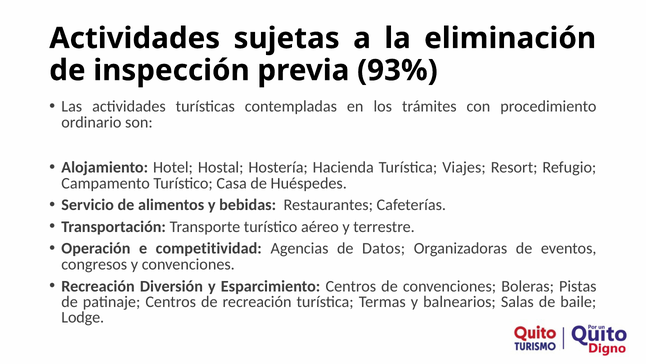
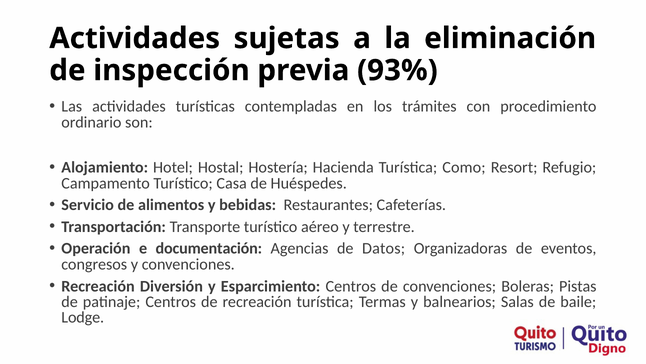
Viajes: Viajes -> Como (464, 167)
competitividad: competitividad -> documentación (209, 248)
